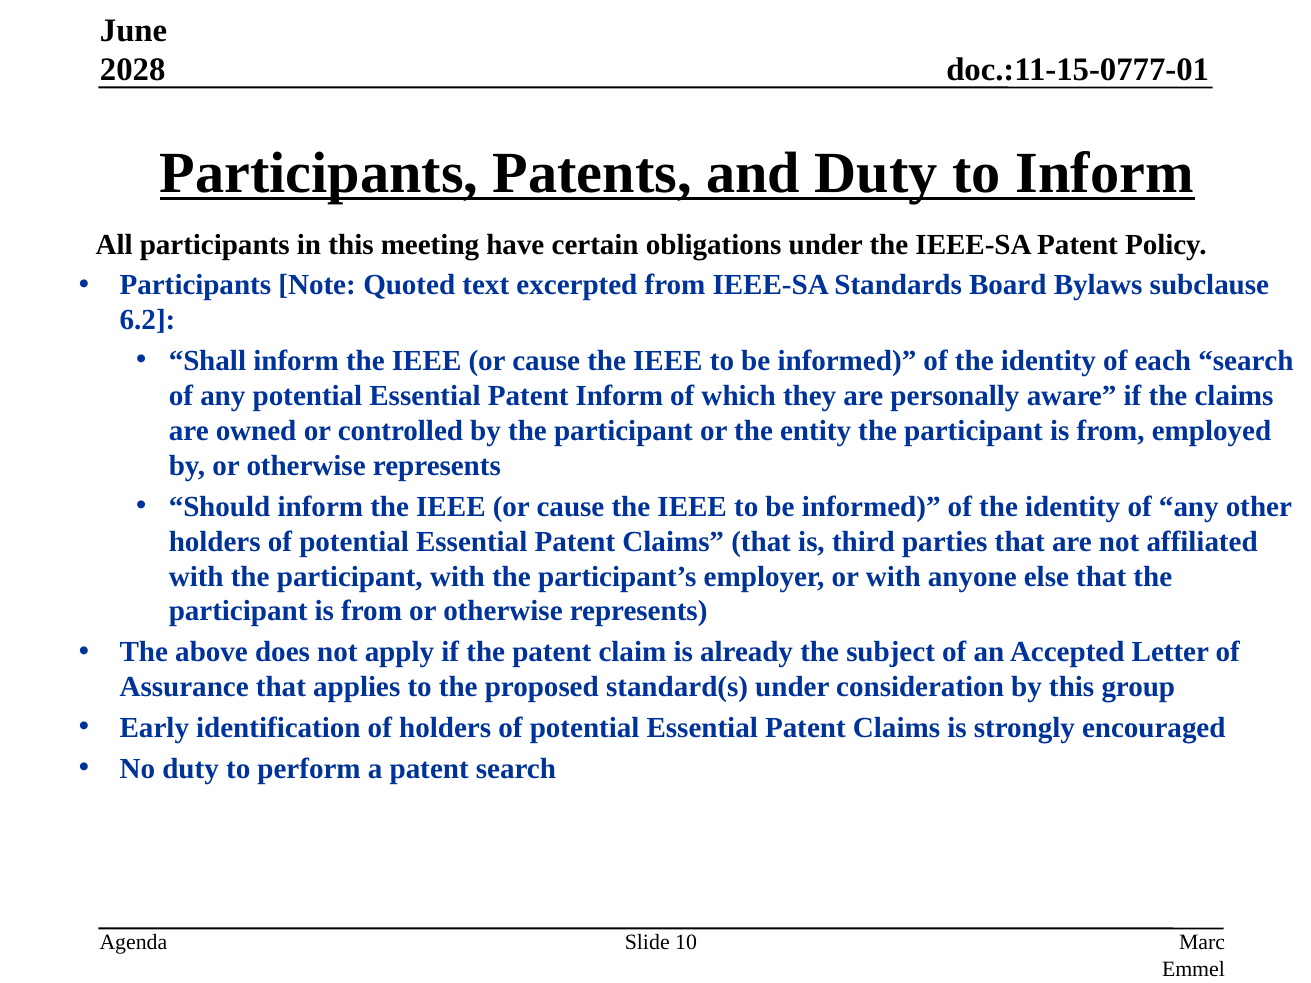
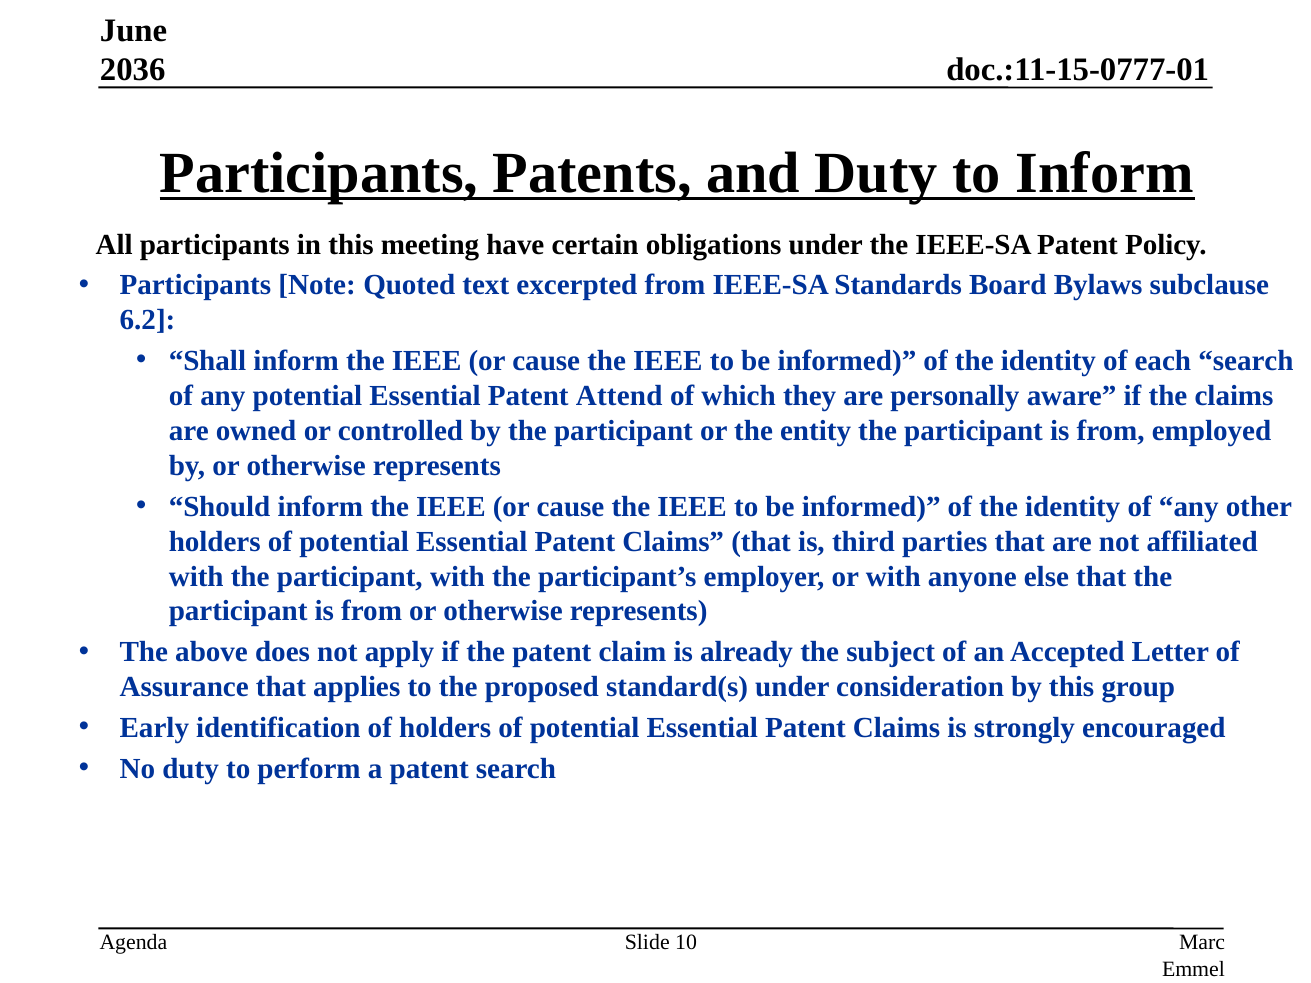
2028: 2028 -> 2036 (133, 70)
Patent Inform: Inform -> Attend (619, 396)
